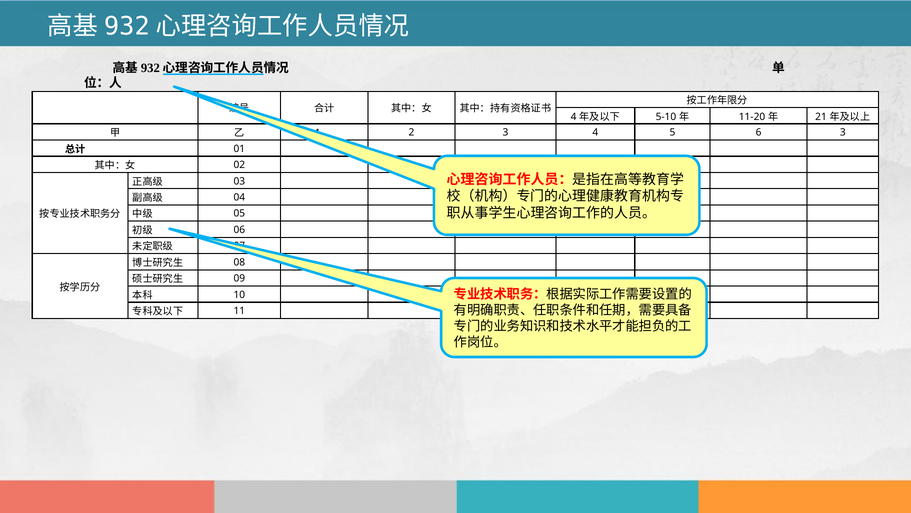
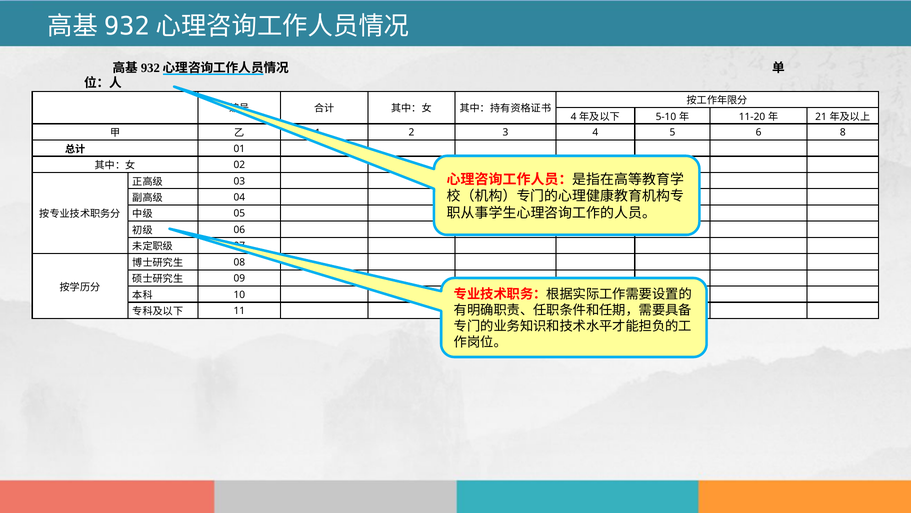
6 3: 3 -> 8 (843, 132)
